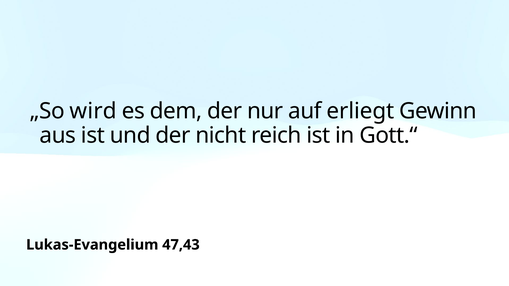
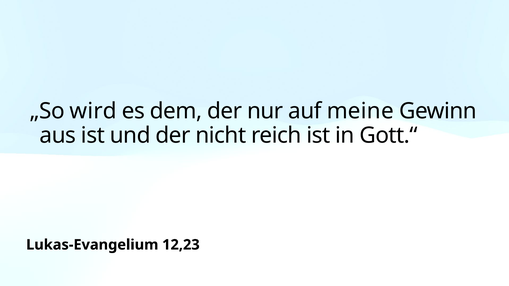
erliegt: erliegt -> meine (360, 111)
47,43: 47,43 -> 12,23 (181, 245)
